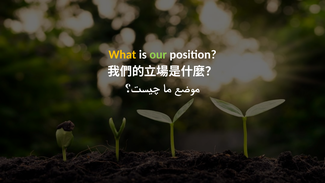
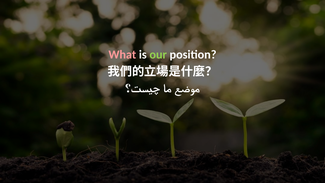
What colour: yellow -> pink (122, 55)
